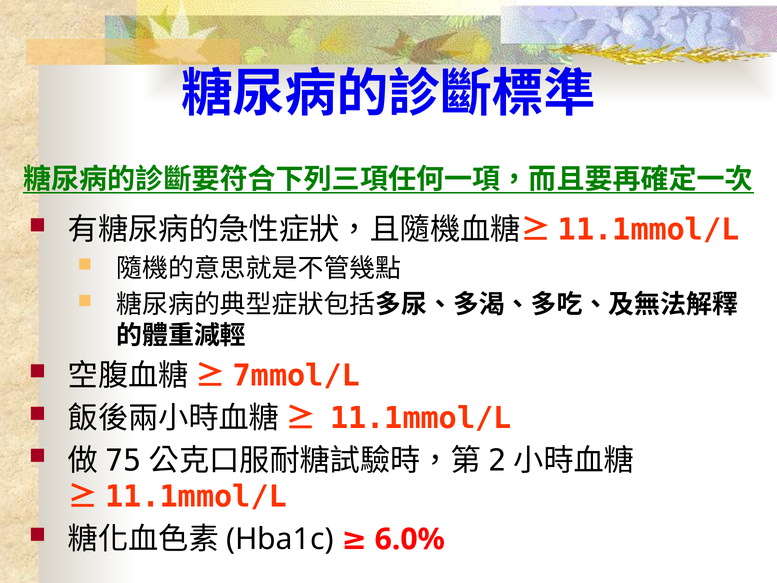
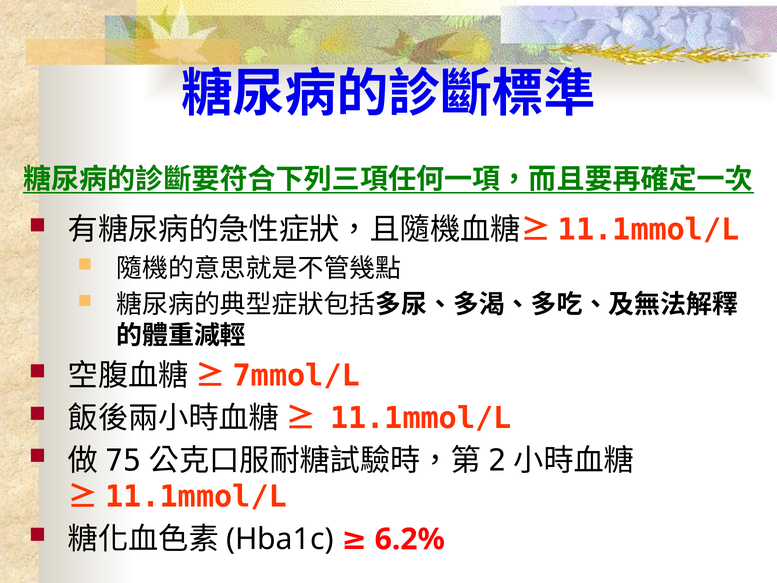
6.0%: 6.0% -> 6.2% (410, 539)
